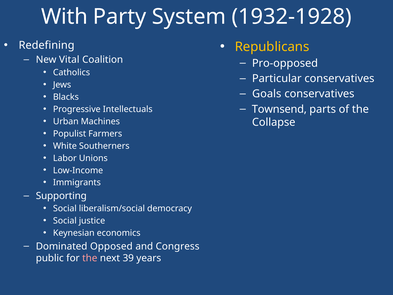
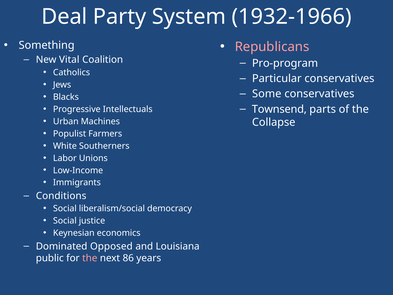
With: With -> Deal (64, 17)
1932-1928: 1932-1928 -> 1932-1966 (292, 17)
Redefining: Redefining -> Something (47, 45)
Republicans colour: yellow -> pink (272, 47)
Pro-opposed: Pro-opposed -> Pro-program (285, 63)
Goals: Goals -> Some (267, 94)
Supporting: Supporting -> Conditions (61, 196)
Congress: Congress -> Louisiana (178, 246)
39: 39 -> 86 (128, 258)
